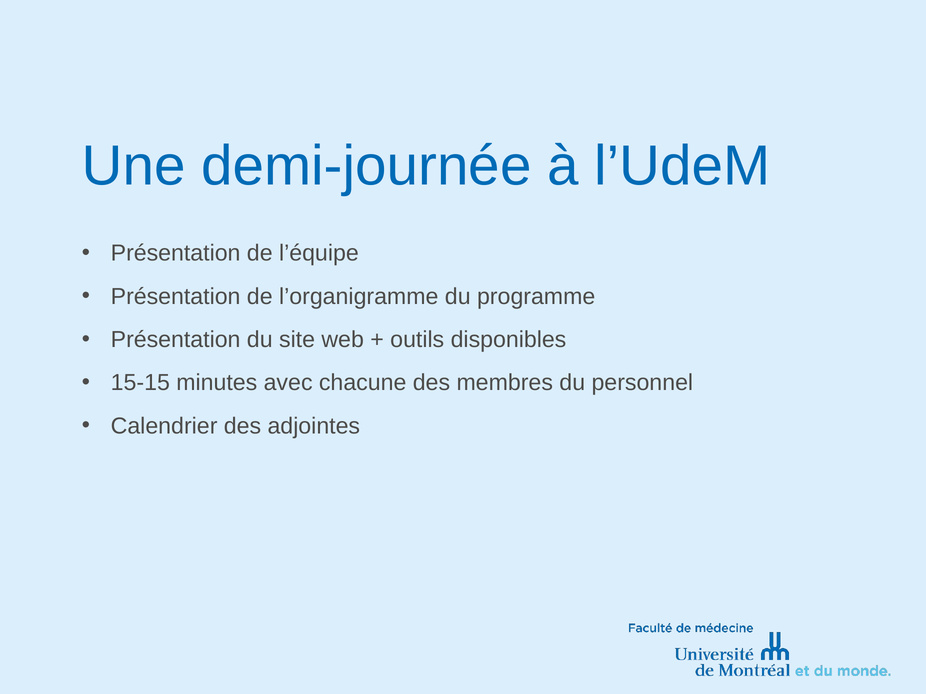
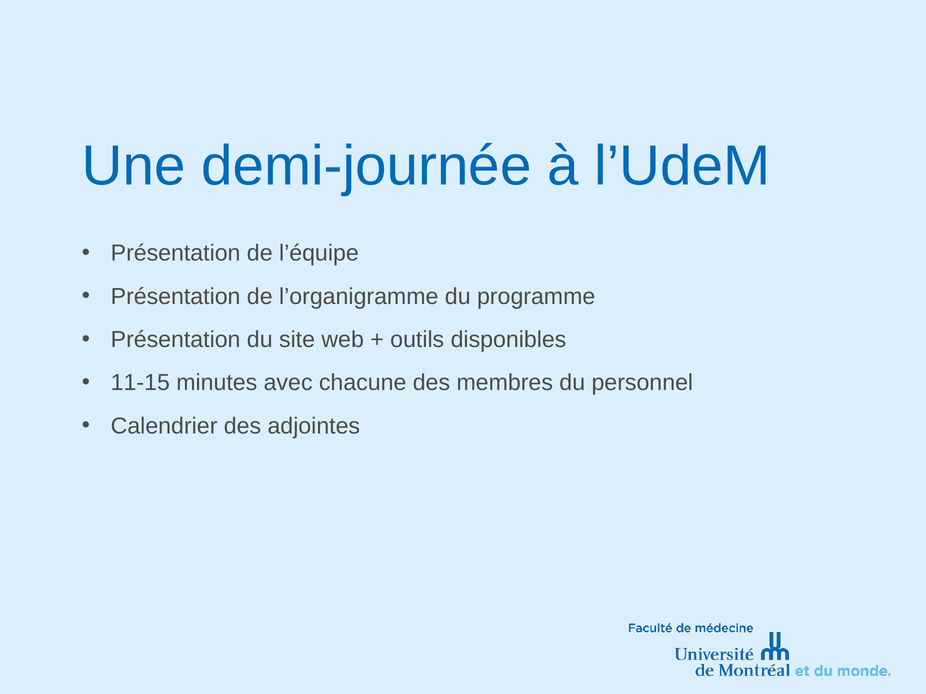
15-15: 15-15 -> 11-15 (140, 383)
